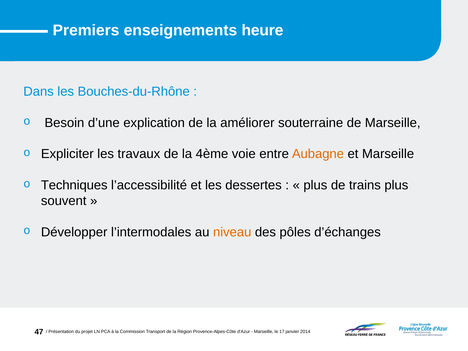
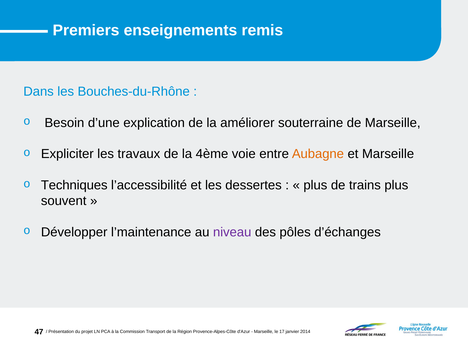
heure: heure -> remis (262, 30)
l’intermodales: l’intermodales -> l’maintenance (151, 232)
niveau colour: orange -> purple (232, 232)
